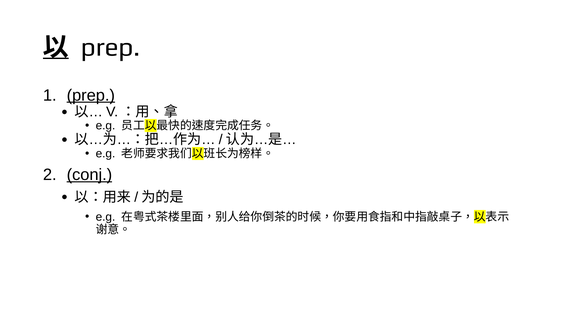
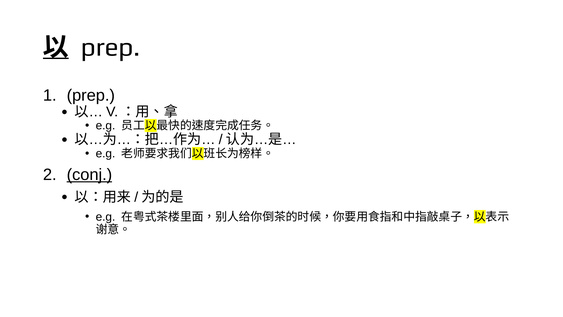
prep underline: present -> none (91, 95)
